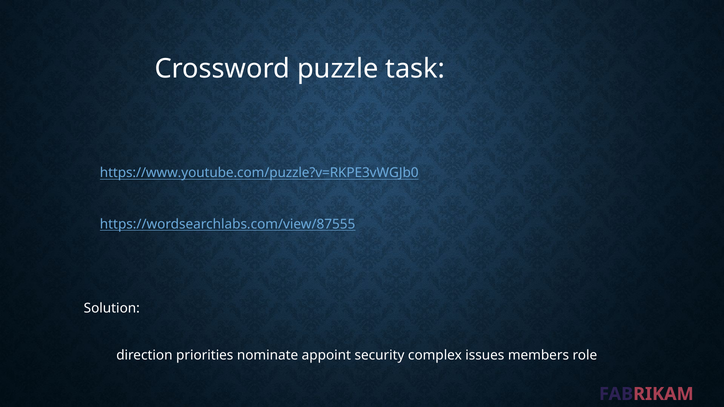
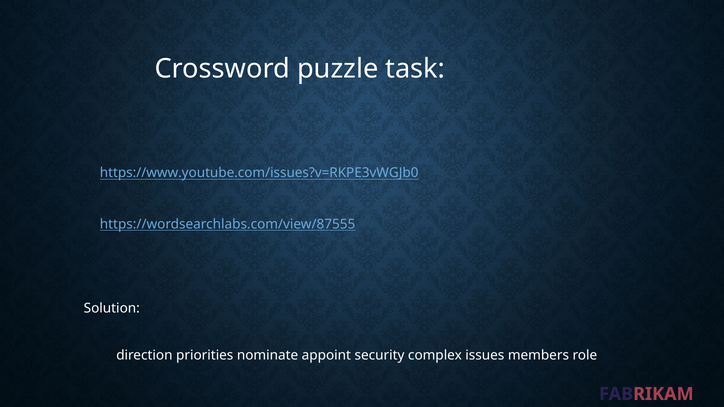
https://www.youtube.com/puzzle?v=RKPE3vWGJb0: https://www.youtube.com/puzzle?v=RKPE3vWGJb0 -> https://www.youtube.com/issues?v=RKPE3vWGJb0 (259, 173)
